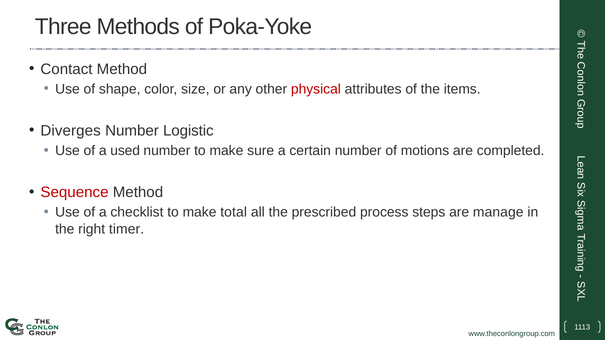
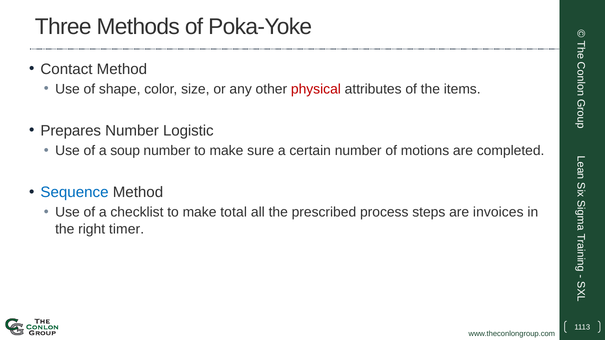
Diverges: Diverges -> Prepares (71, 131)
used: used -> soup (125, 151)
Sequence colour: red -> blue (75, 193)
manage: manage -> invoices (498, 213)
